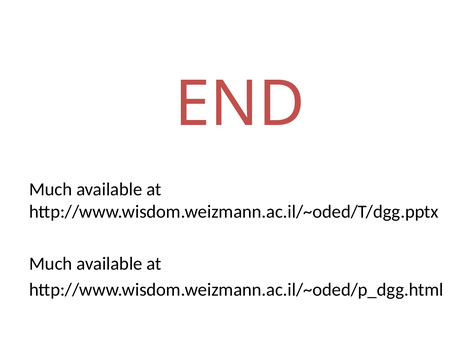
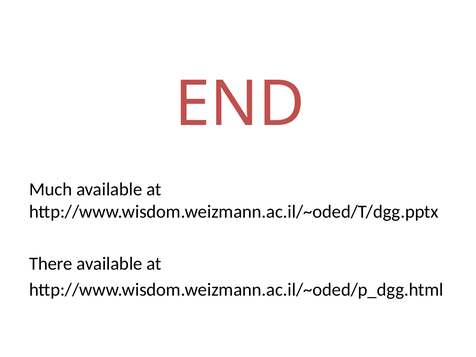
Much: Much -> There (51, 264)
